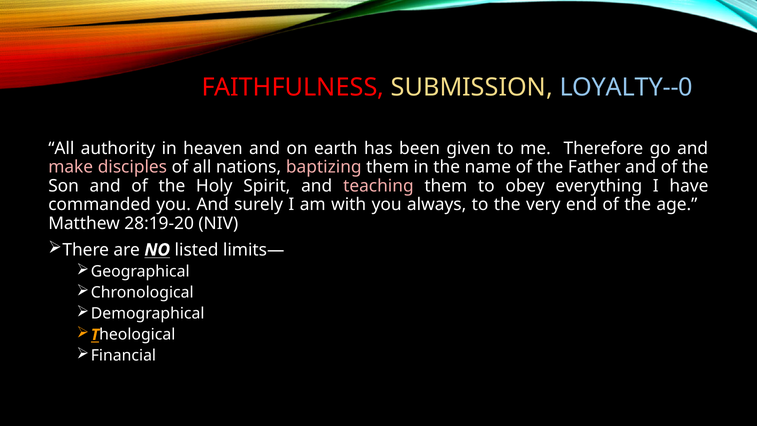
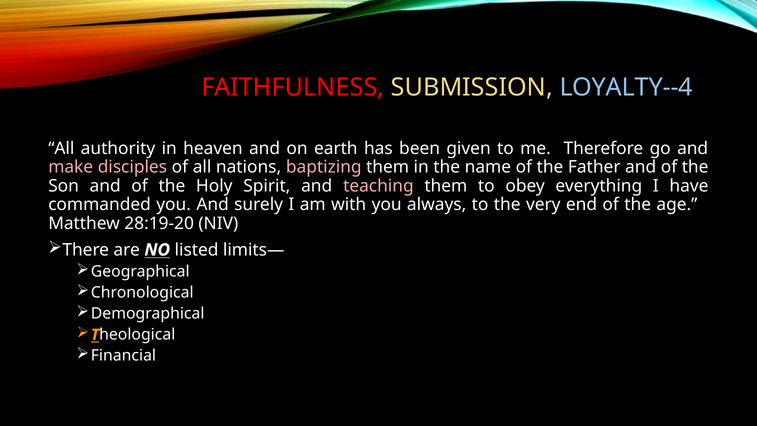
LOYALTY--0: LOYALTY--0 -> LOYALTY--4 (626, 87)
